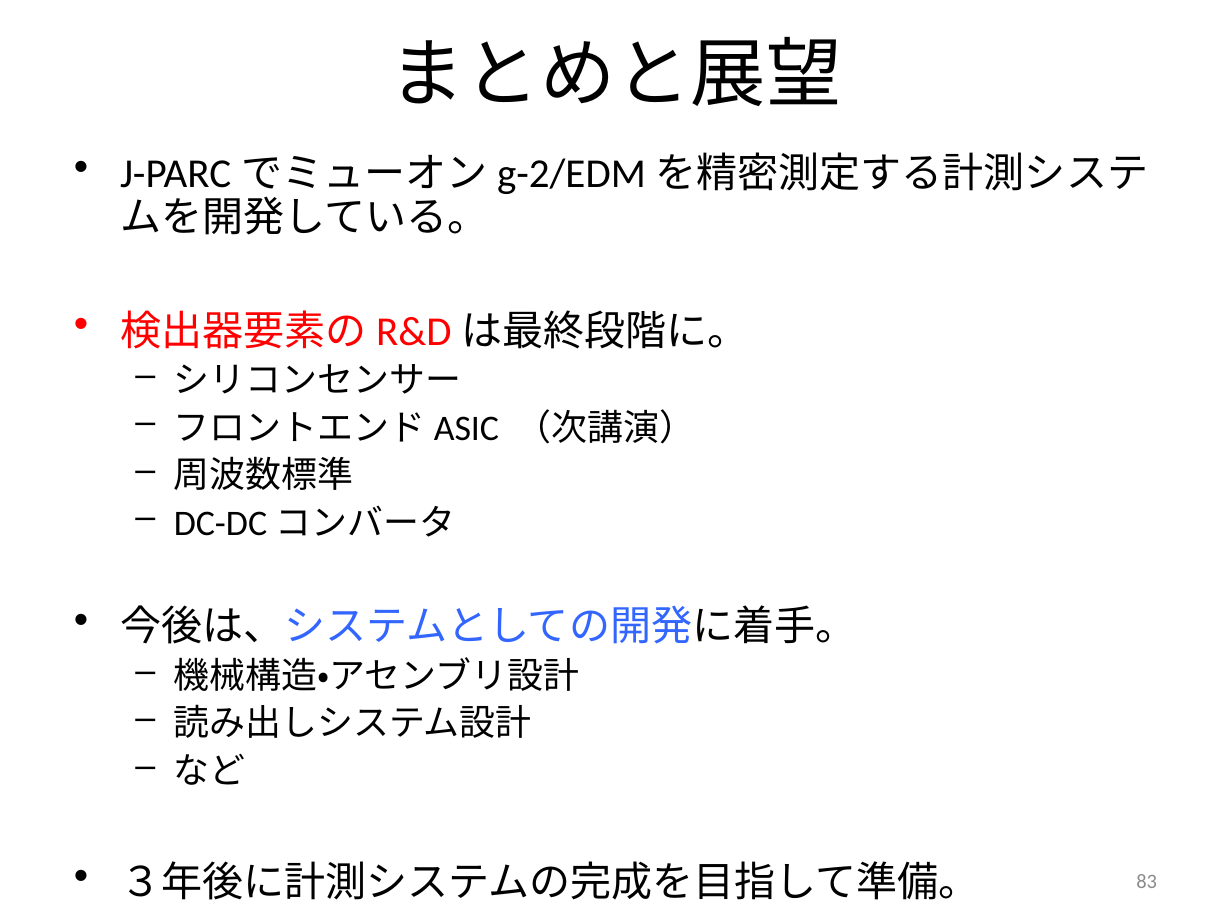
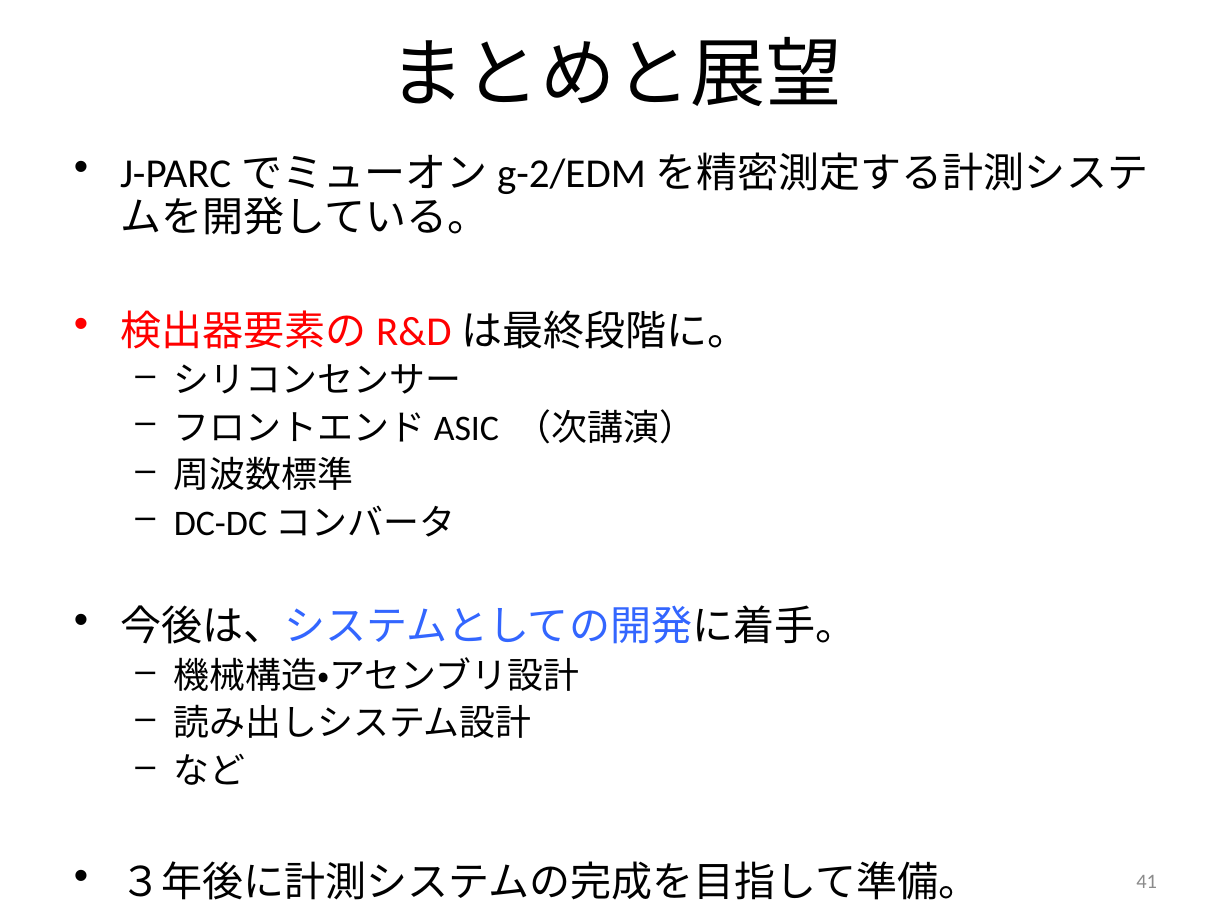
83: 83 -> 41 (1147, 881)
